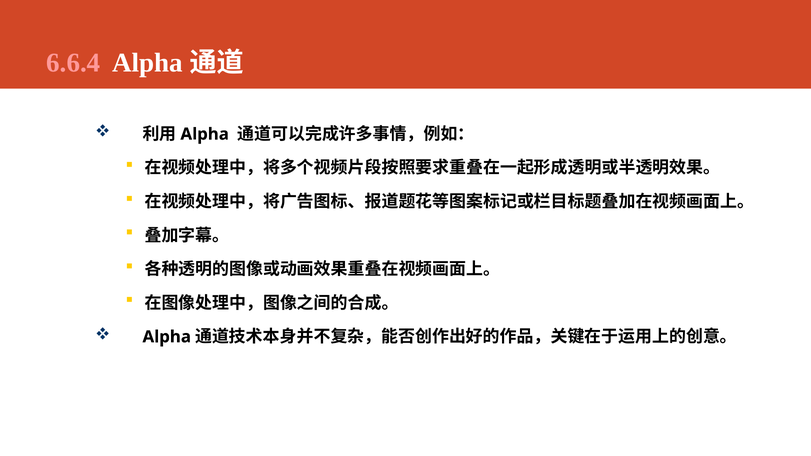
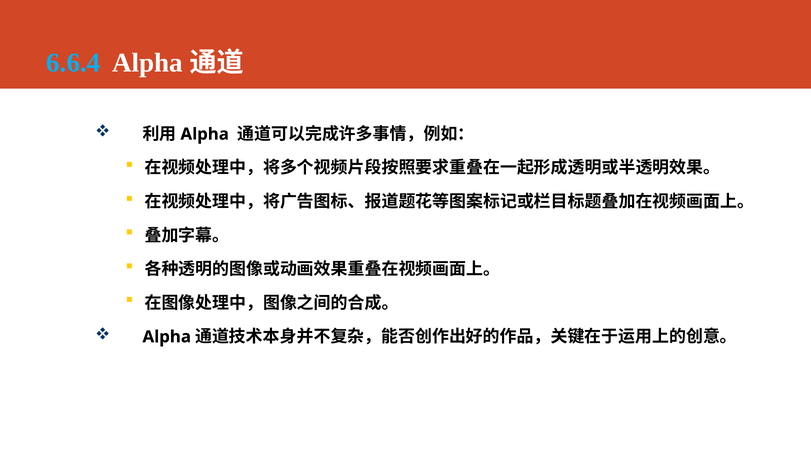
6.6.4 colour: pink -> light blue (73, 63)
